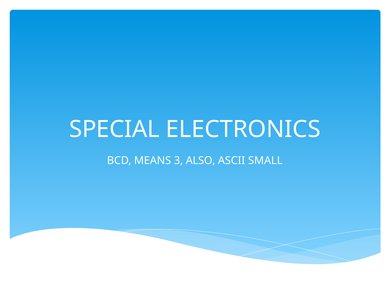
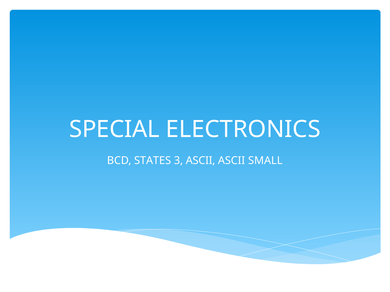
MEANS: MEANS -> STATES (153, 161)
3 ALSO: ALSO -> ASCII (201, 161)
